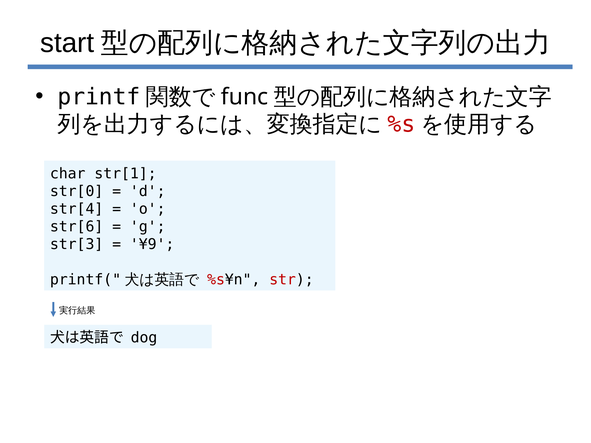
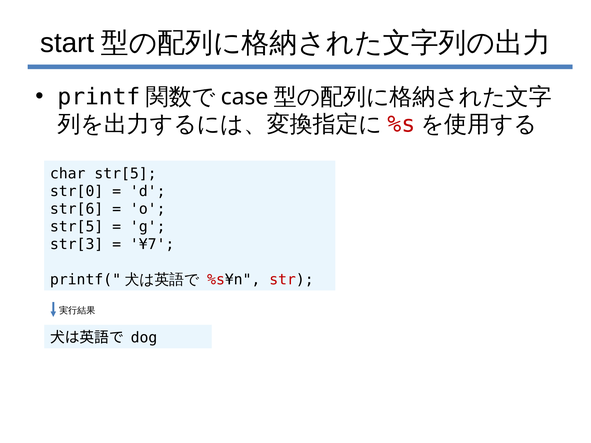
func: func -> case (245, 97)
char str[1: str[1 -> str[5 (126, 174)
str[4: str[4 -> str[6 (77, 209)
str[6: str[6 -> str[5 (77, 227)
¥9: ¥9 -> ¥7 (152, 244)
